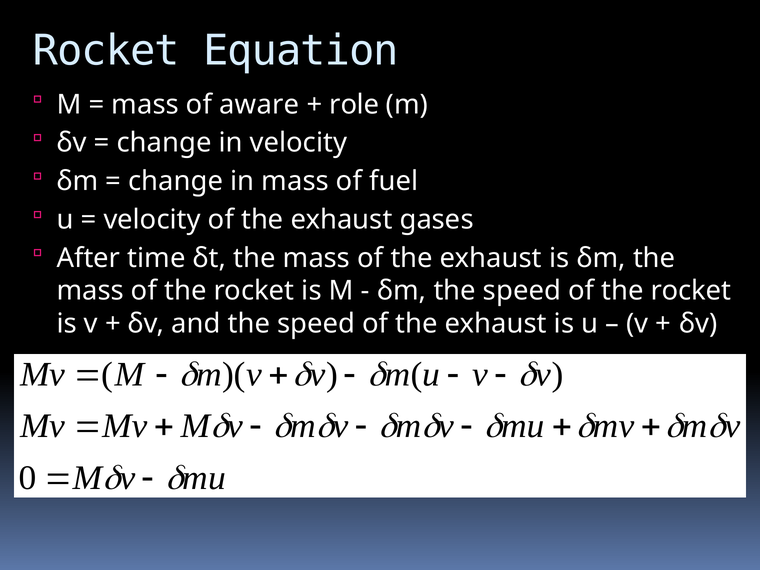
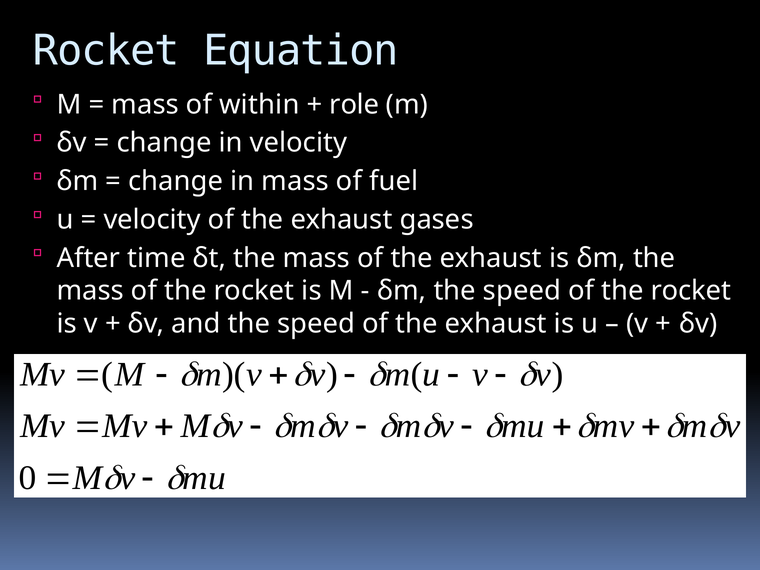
aware: aware -> within (259, 104)
